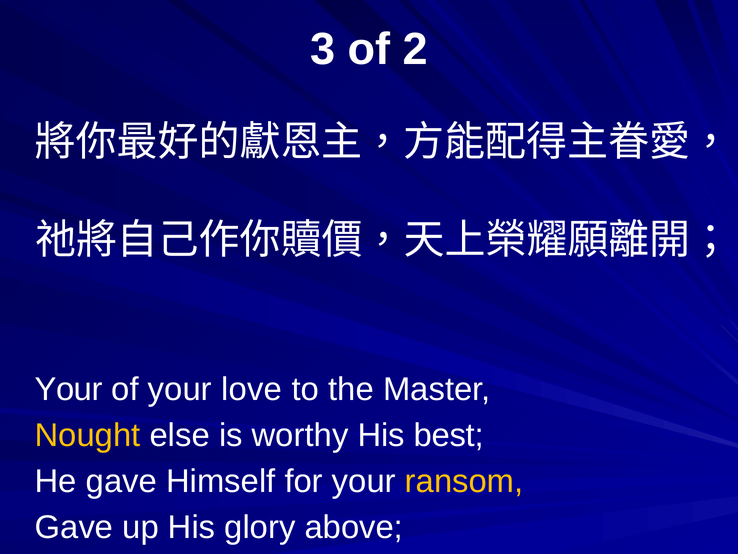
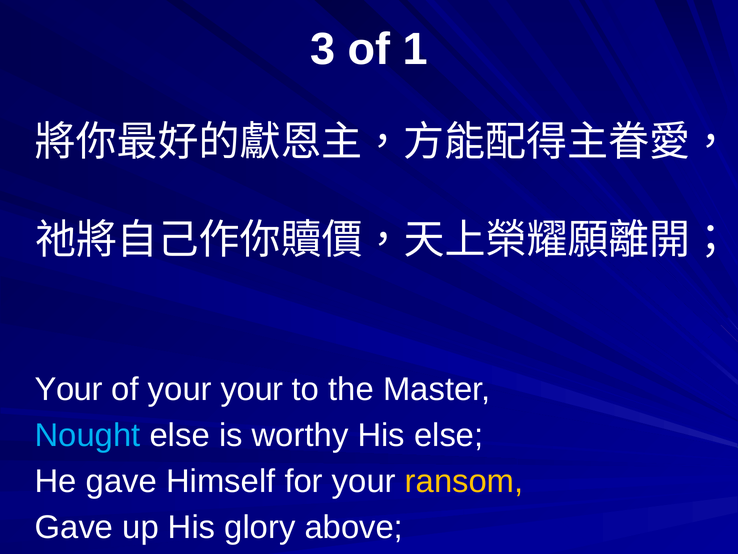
2: 2 -> 1 (415, 49)
your love: love -> your (252, 389)
Nought colour: yellow -> light blue (88, 435)
His best: best -> else (449, 435)
